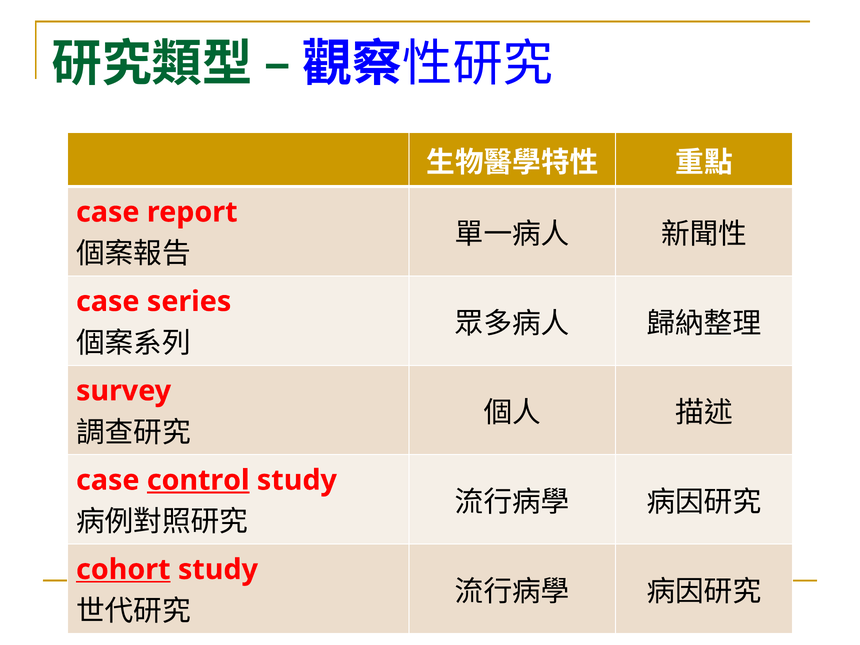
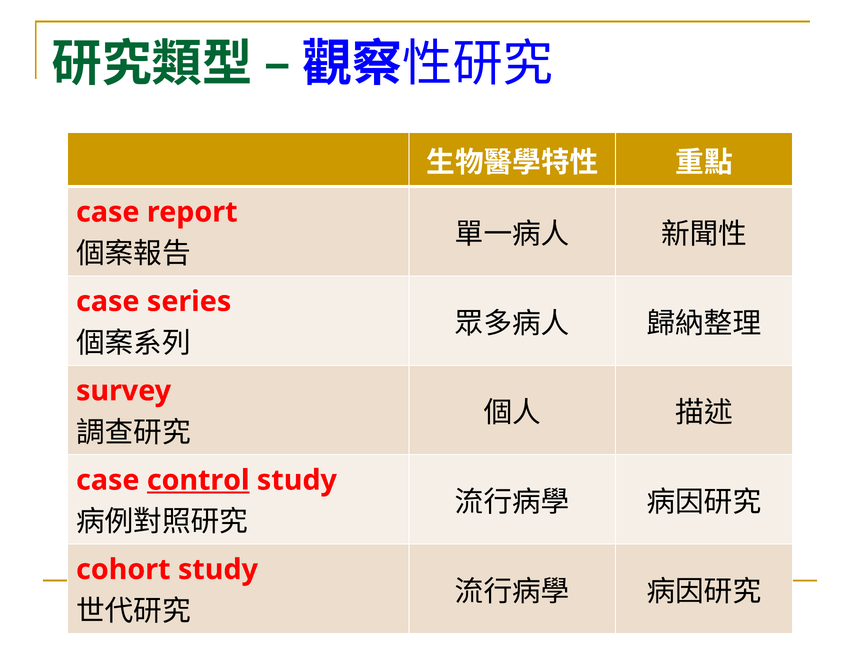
cohort underline: present -> none (123, 570)
